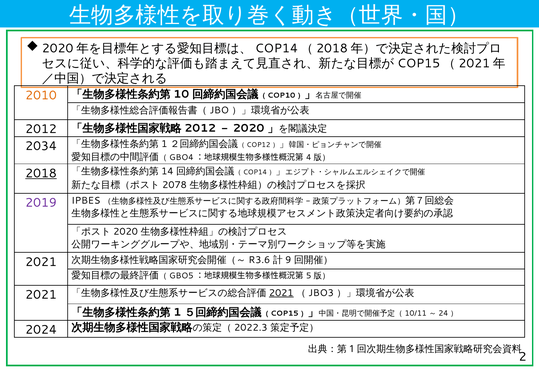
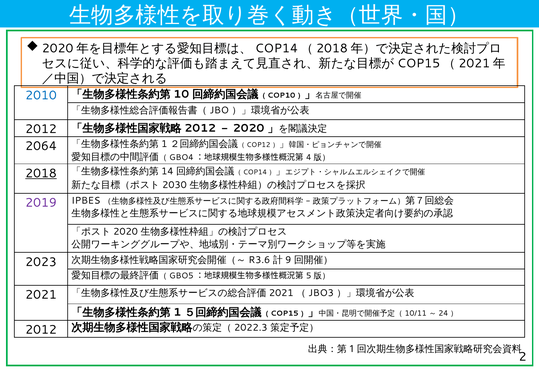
2010 colour: orange -> blue (41, 95)
2034: 2034 -> 2064 (41, 146)
2078: 2078 -> 2030 (175, 185)
2021: 2021 -> 2023 (41, 262)
2021 underline: present -> none (281, 293)
2024: 2024 -> 2012 (41, 330)
